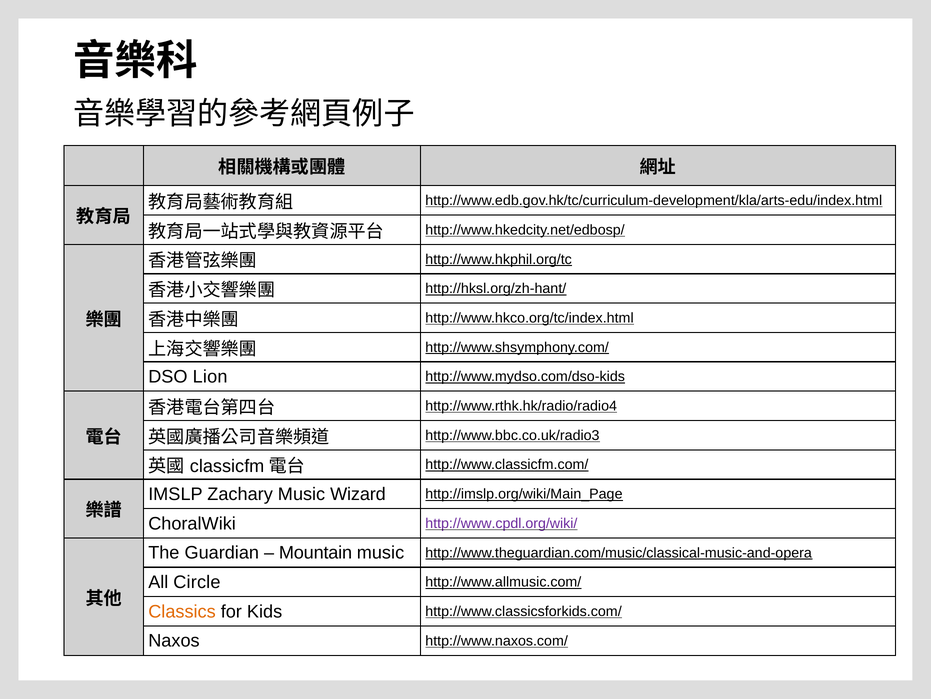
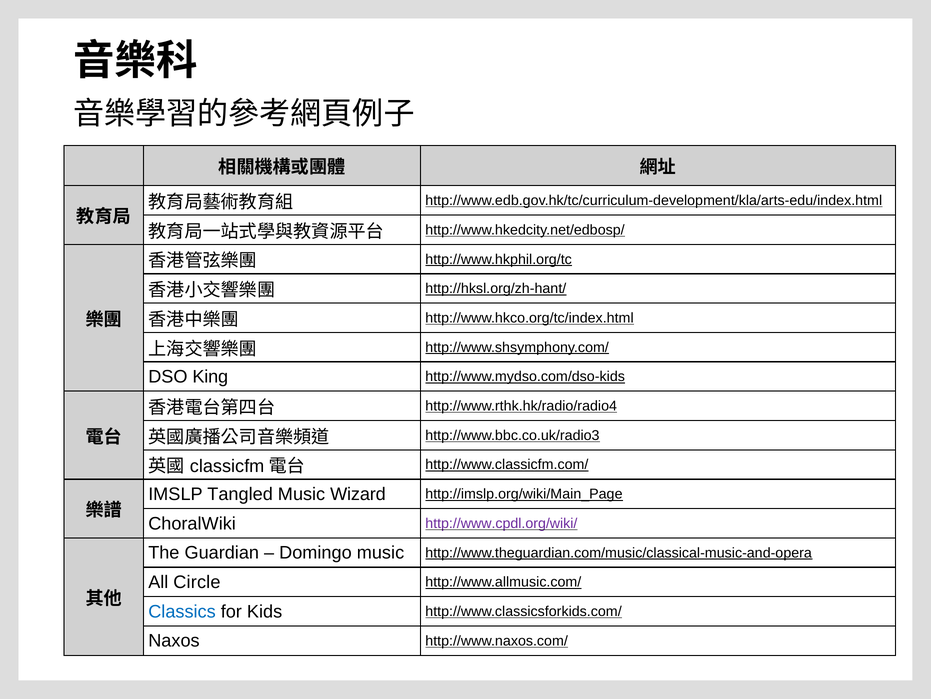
Lion: Lion -> King (210, 376)
Zachary: Zachary -> Tangled (240, 494)
Mountain: Mountain -> Domingo (315, 552)
Classics colour: orange -> blue (182, 611)
